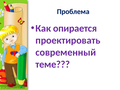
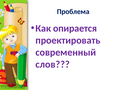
теме: теме -> слов (53, 64)
